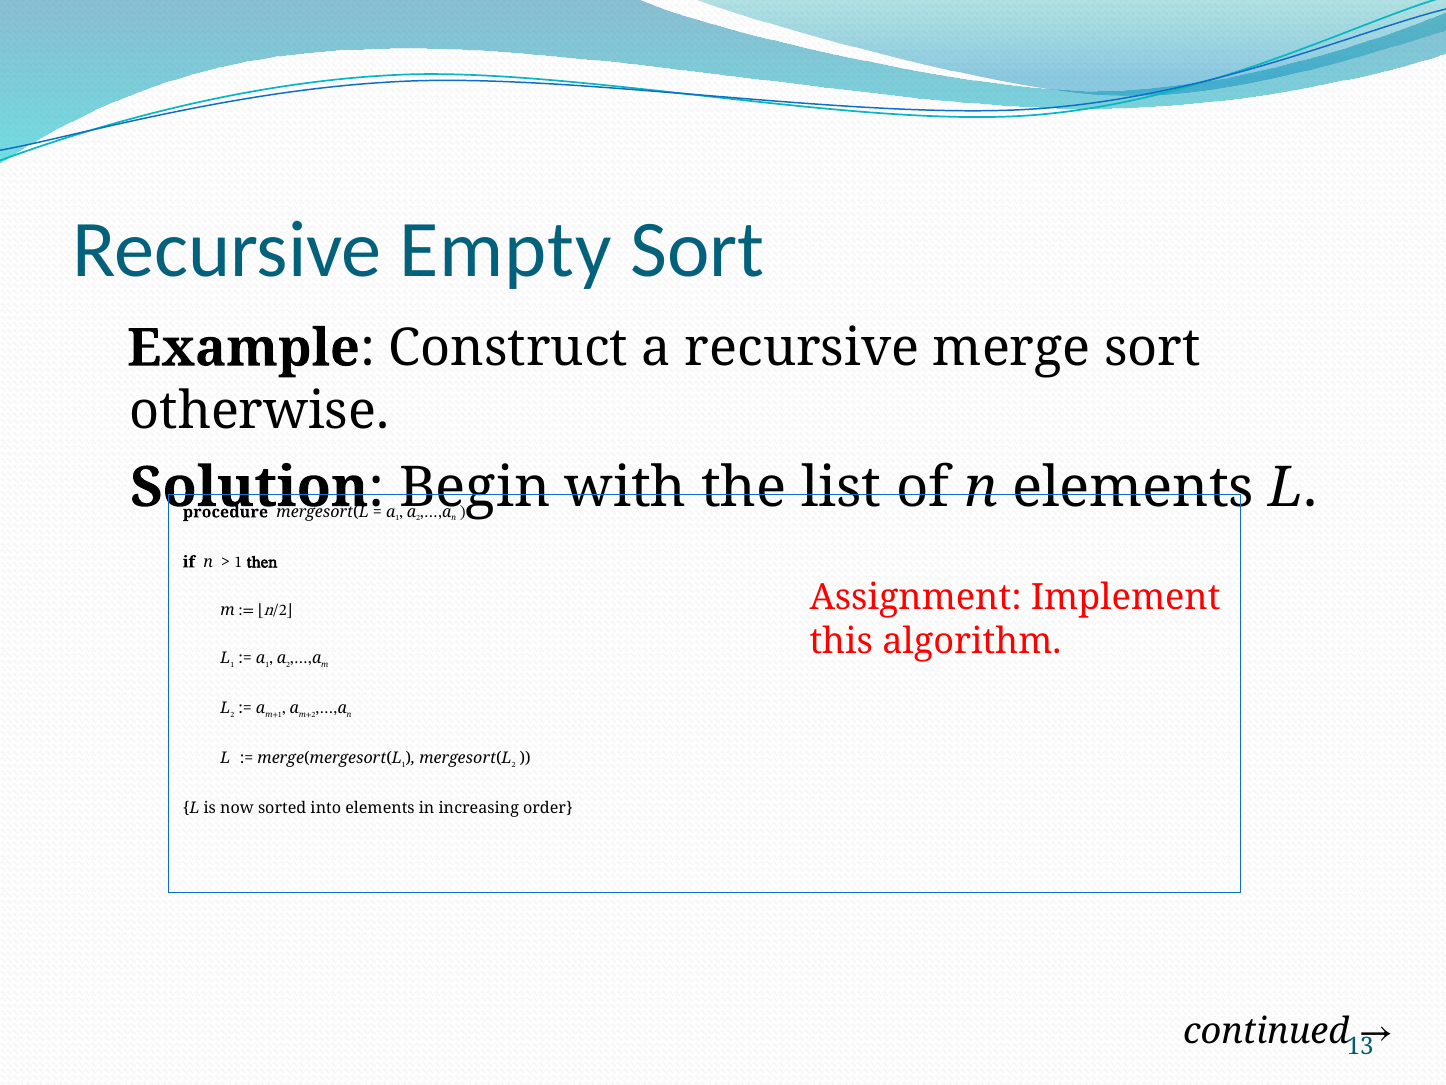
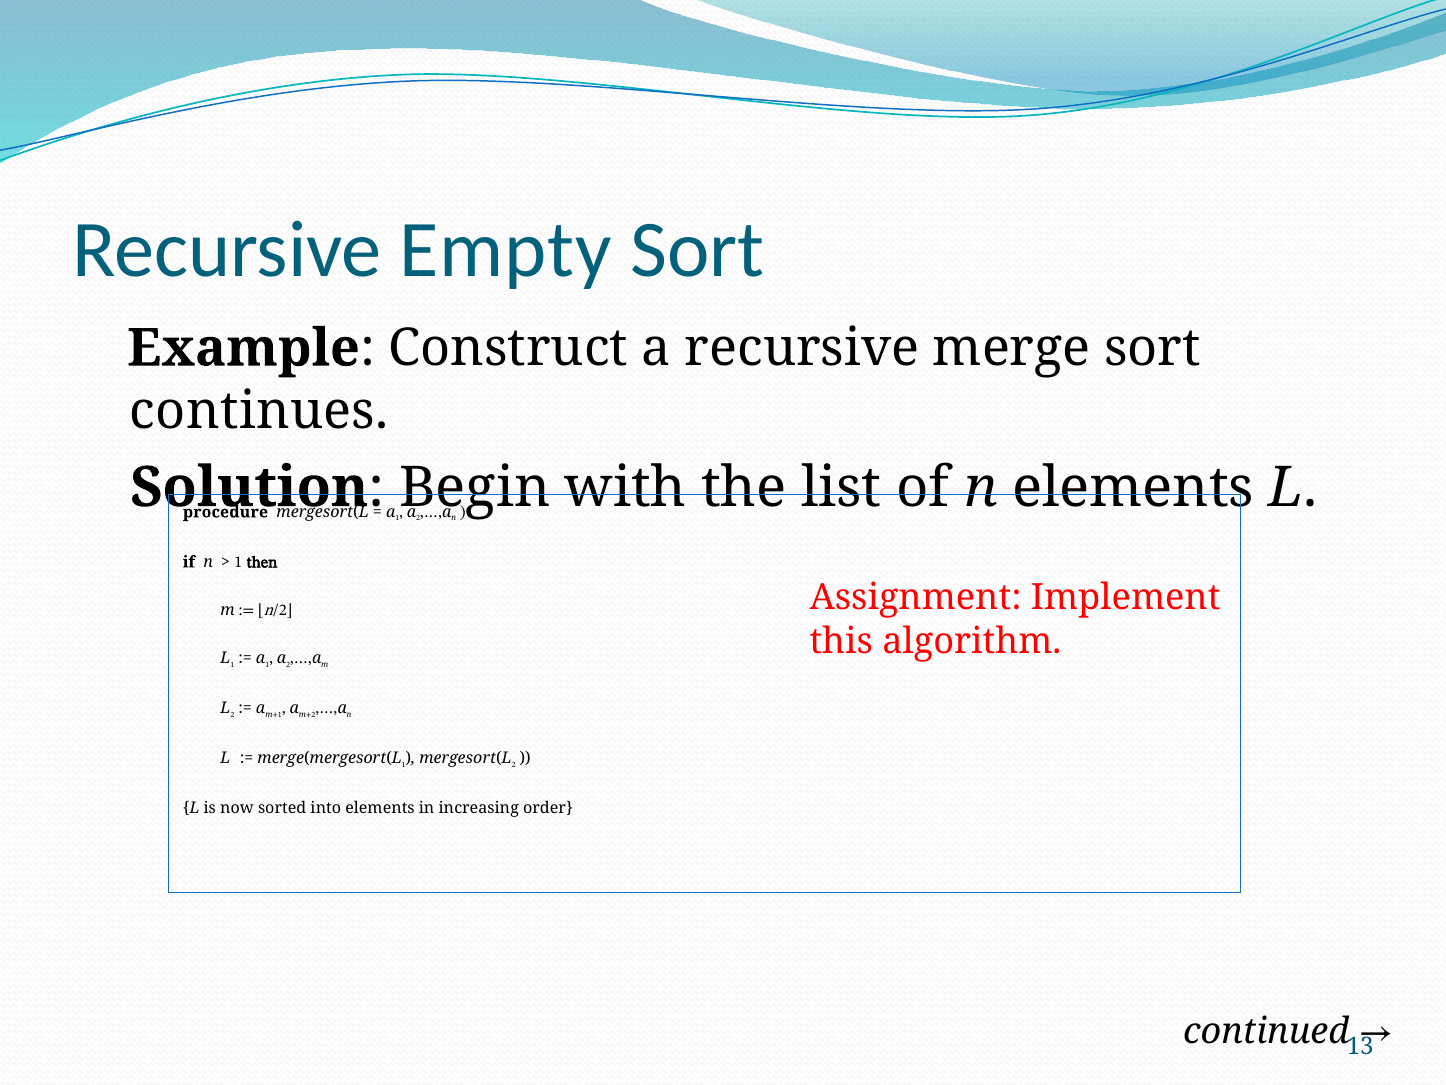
otherwise: otherwise -> continues (259, 411)
